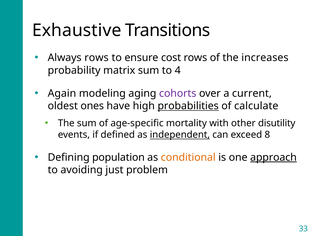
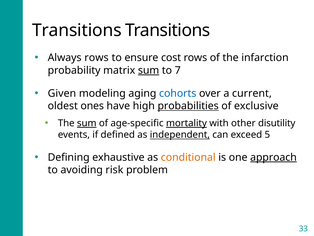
Exhaustive: Exhaustive -> Transitions (77, 30)
increases: increases -> infarction (265, 58)
sum underline: none -> present (149, 70)
4: 4 -> 7 (178, 70)
Again: Again -> Given (62, 93)
cohorts colour: purple -> blue (178, 93)
calculate: calculate -> exclusive (256, 106)
sum underline: none -> present (87, 123)
mortality underline: none -> present (186, 123)
8: 8 -> 5 (267, 134)
population: population -> exhaustive (118, 157)
just: just -> risk (114, 170)
